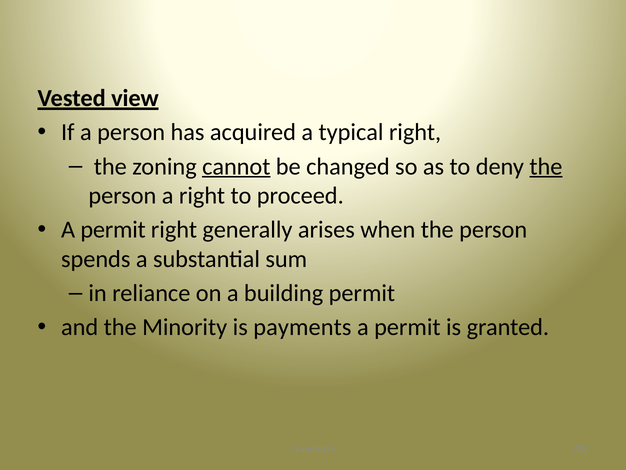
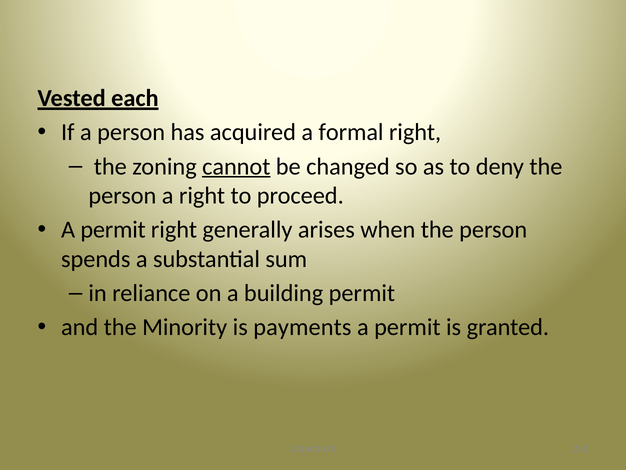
view: view -> each (135, 98)
typical: typical -> formal (351, 132)
the underline: present -> none (546, 166)
